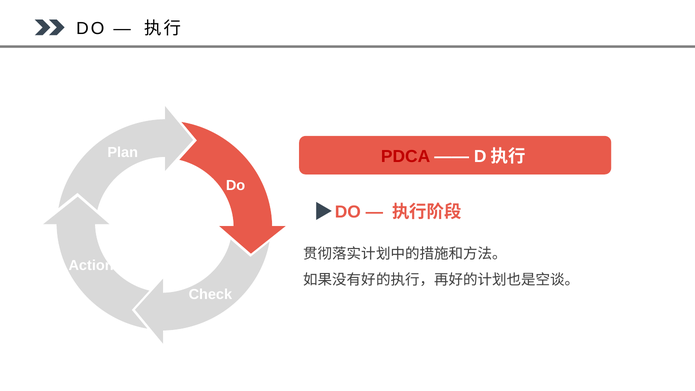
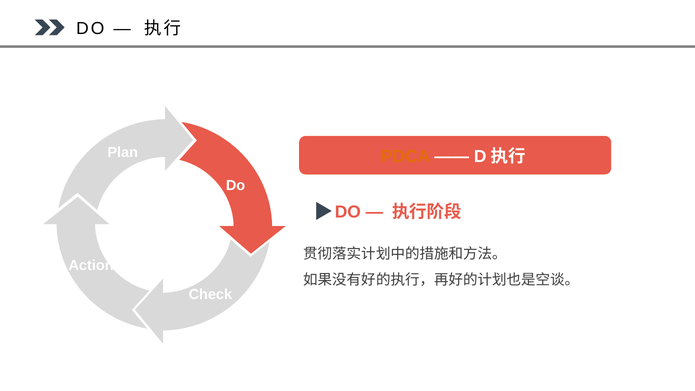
PDCA colour: red -> orange (406, 156)
